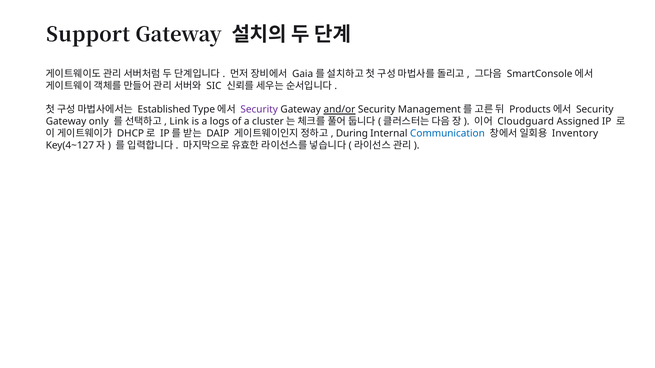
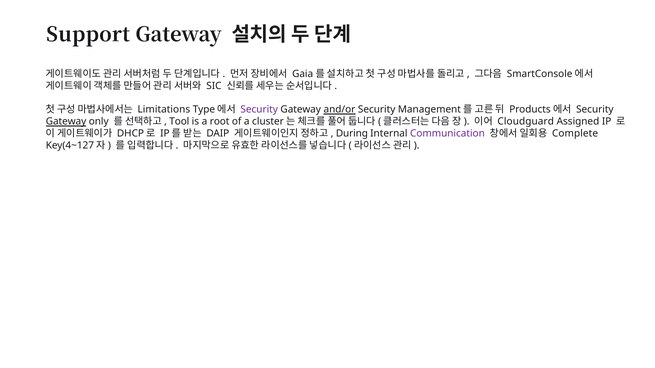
Established: Established -> Limitations (164, 110)
Gateway underline: none -> present (66, 122)
Link: Link -> Tool (179, 122)
logs: logs -> root (220, 122)
Communication colour: blue -> purple (447, 134)
Inventory: Inventory -> Complete (575, 134)
